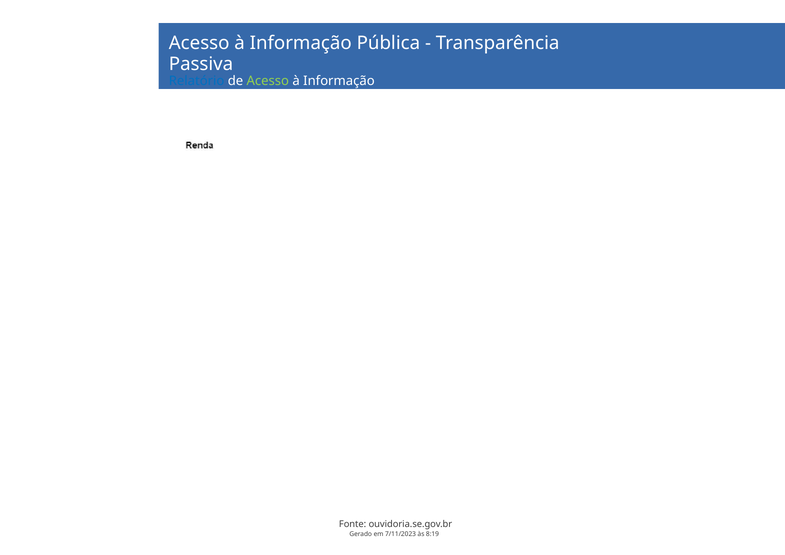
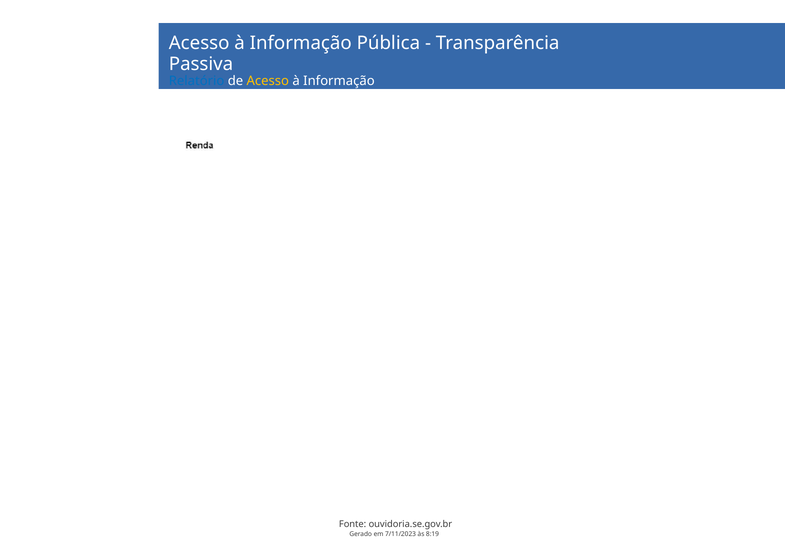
Acesso colour: light green -> yellow (268, 81)
